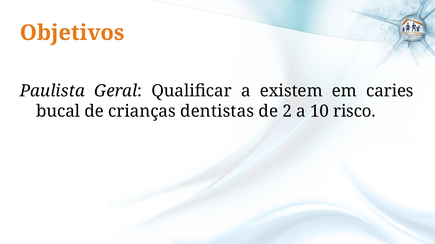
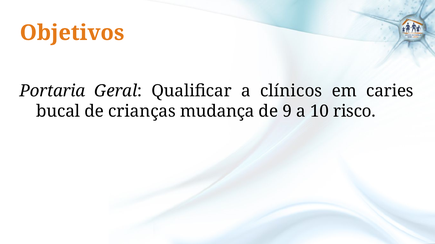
Paulista: Paulista -> Portaria (52, 91)
existem: existem -> clínicos (291, 91)
dentistas: dentistas -> mudança (217, 112)
2: 2 -> 9 (287, 112)
